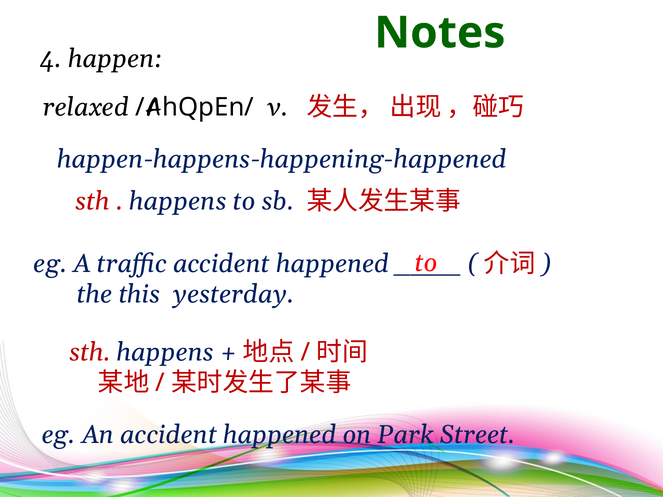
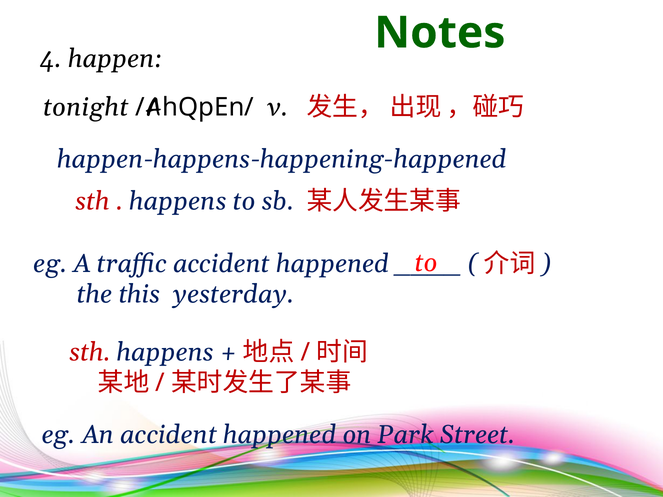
relaxed: relaxed -> tonight (86, 107)
